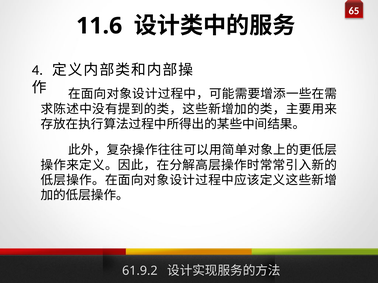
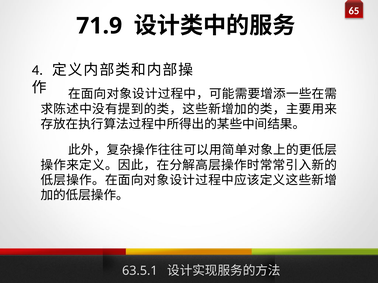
11.6: 11.6 -> 71.9 (99, 26)
61.9.2: 61.9.2 -> 63.5.1 (140, 271)
